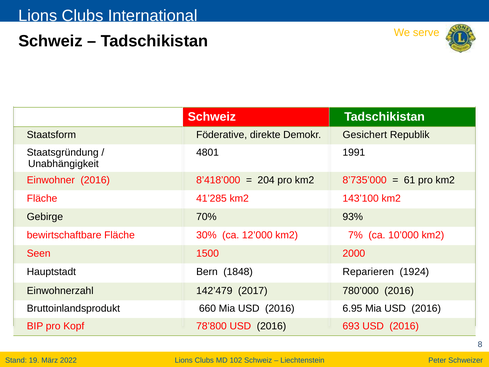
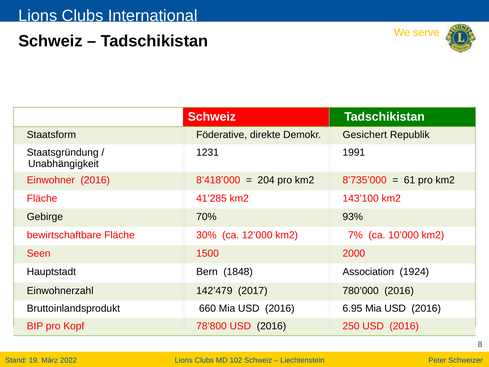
4801: 4801 -> 1231 (208, 153)
Reparieren: Reparieren -> Association (368, 271)
693: 693 -> 250 (351, 326)
